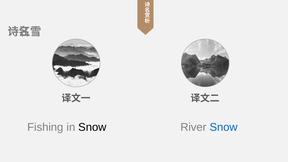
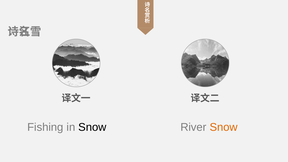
Snow colour: blue -> orange (224, 127)
